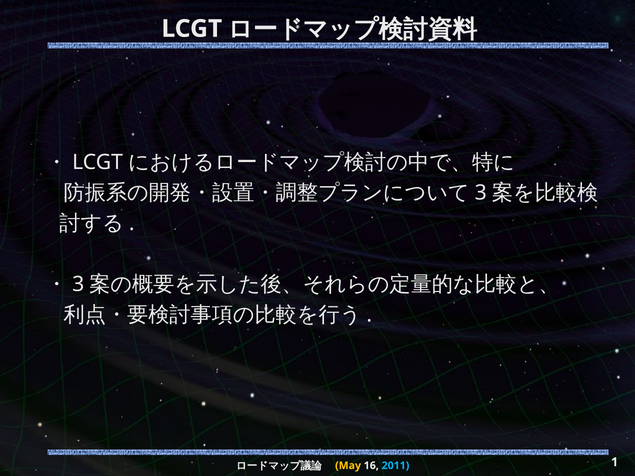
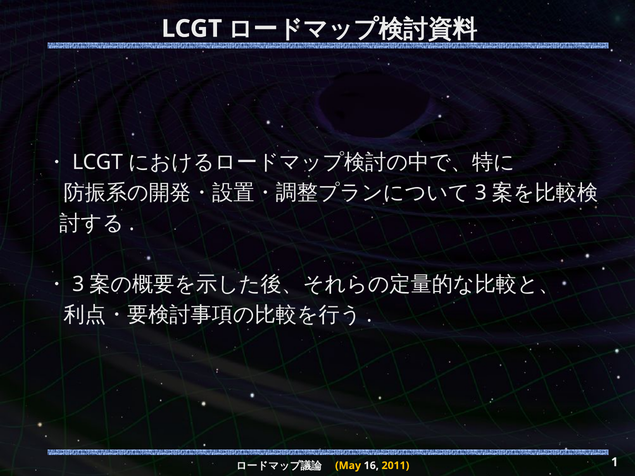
2011 colour: light blue -> yellow (395, 466)
